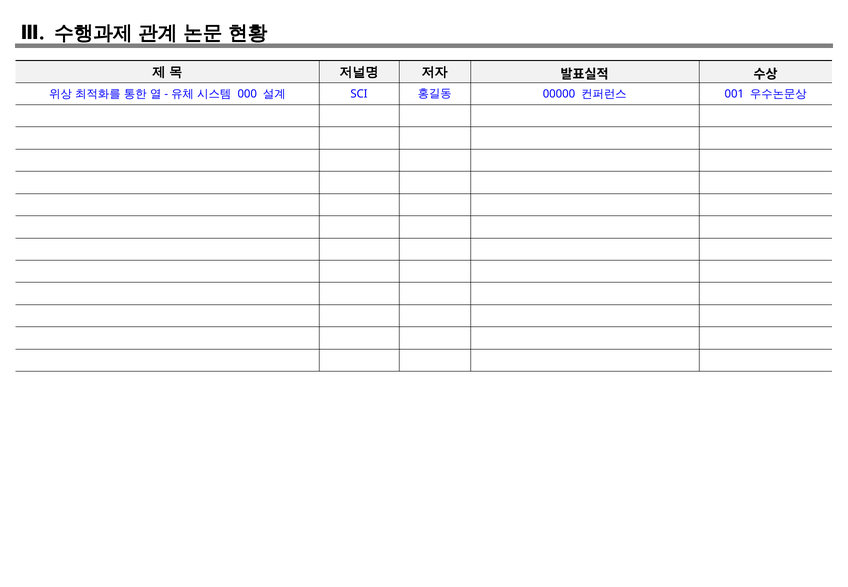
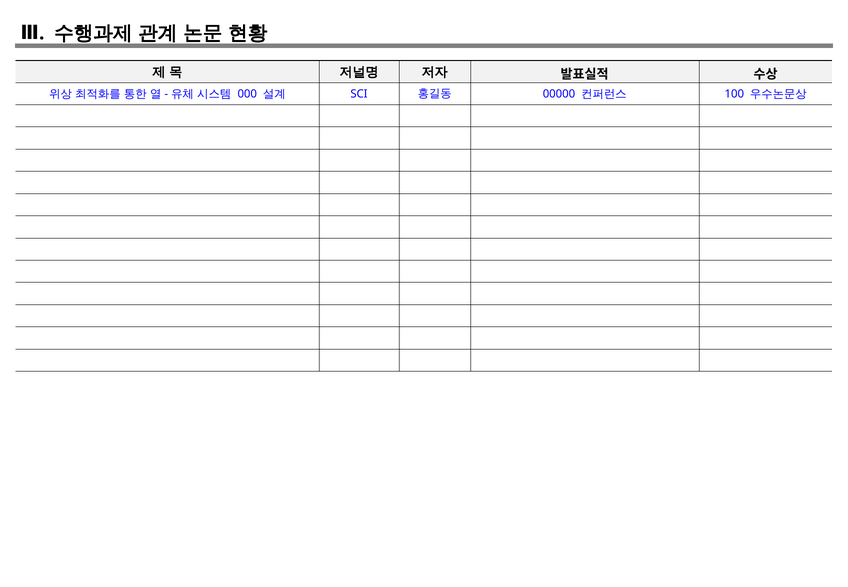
001: 001 -> 100 (734, 94)
